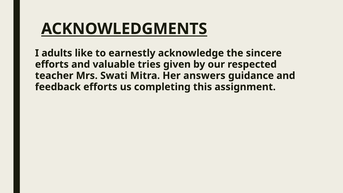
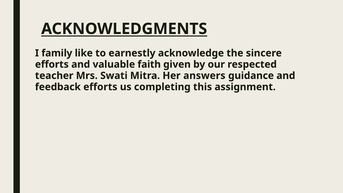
adults: adults -> family (57, 53)
tries: tries -> faith (149, 64)
